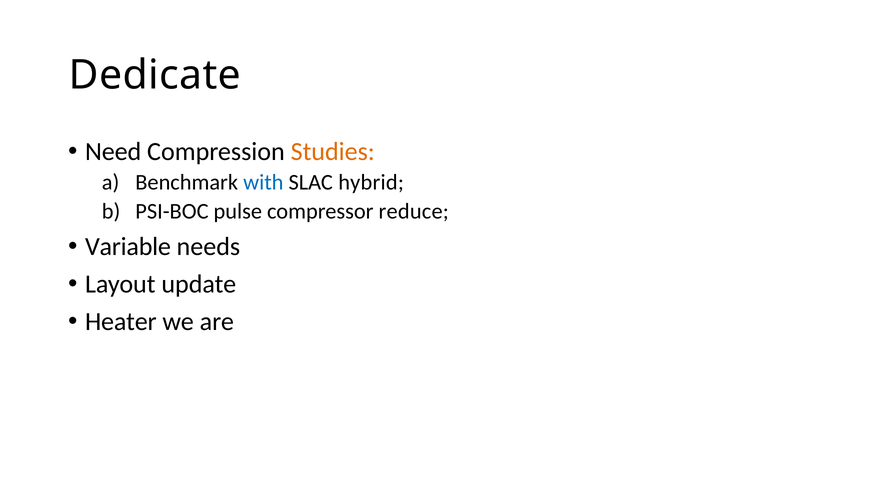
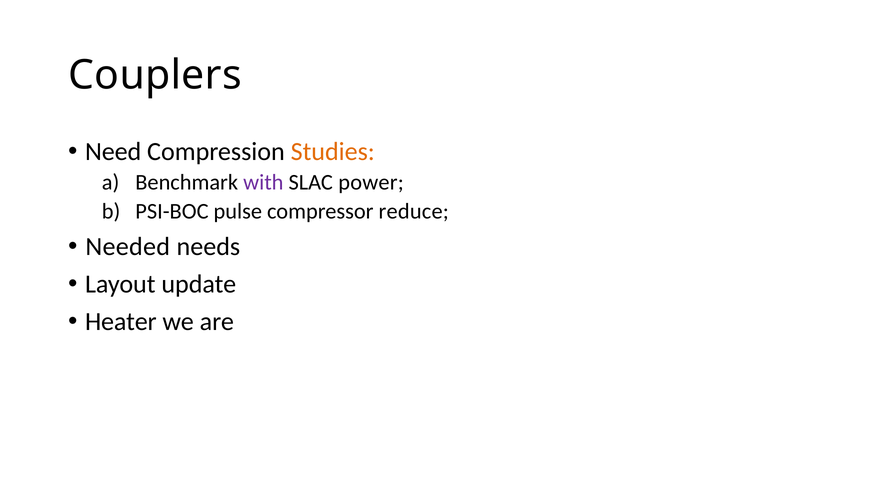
Dedicate: Dedicate -> Couplers (155, 75)
with colour: blue -> purple (263, 182)
hybrid: hybrid -> power (371, 182)
Variable: Variable -> Needed (128, 246)
